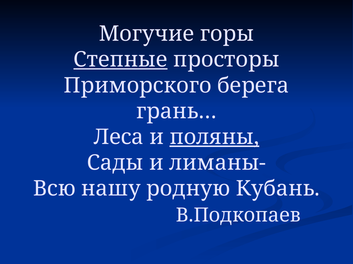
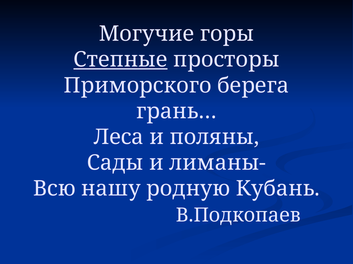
поляны underline: present -> none (214, 137)
